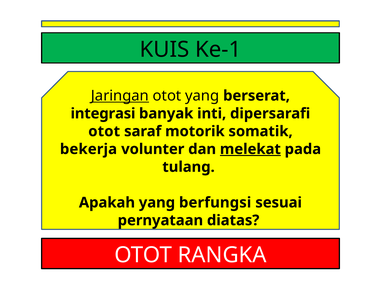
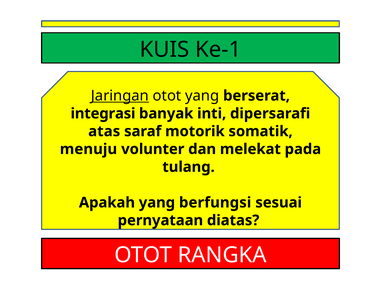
otot: otot -> atas (104, 131)
bekerja: bekerja -> menuju (88, 149)
melekat underline: present -> none (250, 149)
